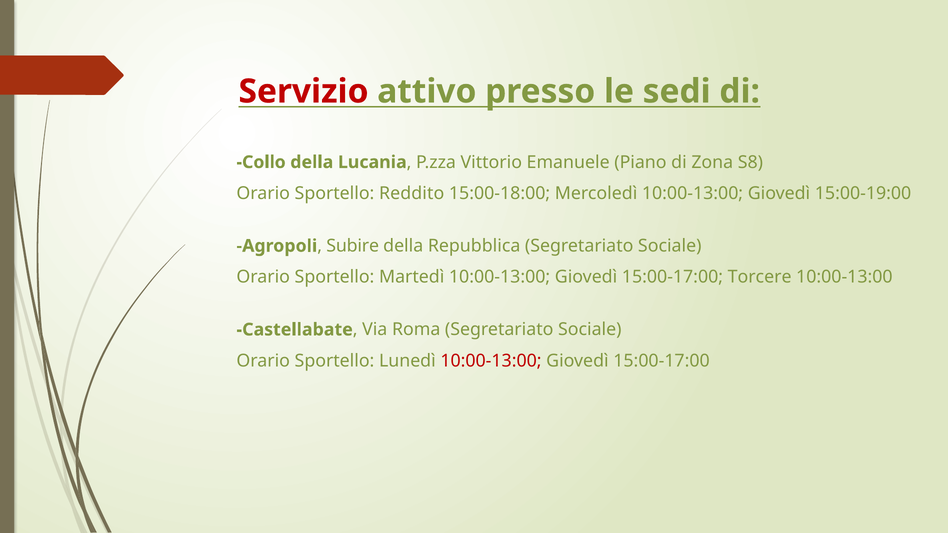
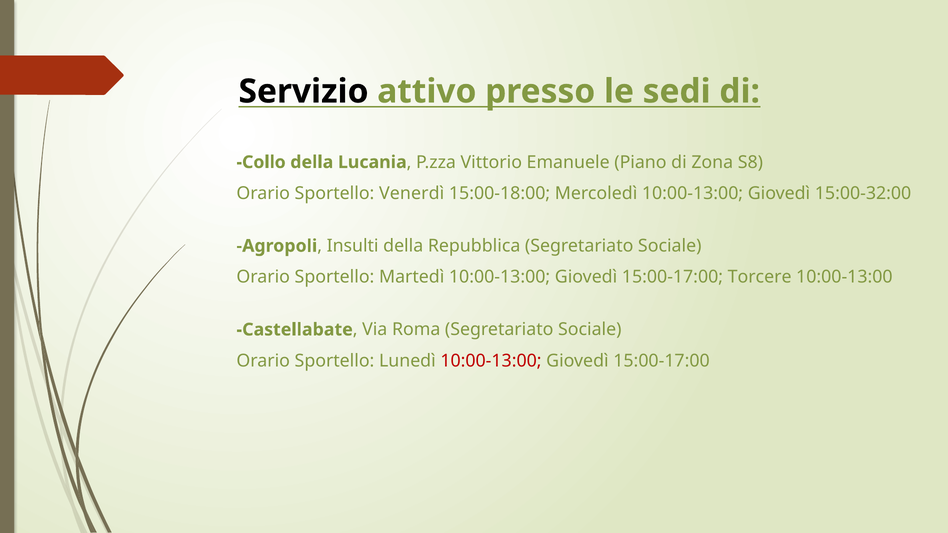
Servizio colour: red -> black (304, 91)
Reddito: Reddito -> Venerdì (412, 193)
15:00-19:00: 15:00-19:00 -> 15:00-32:00 (863, 193)
Subire: Subire -> Insulti (353, 246)
